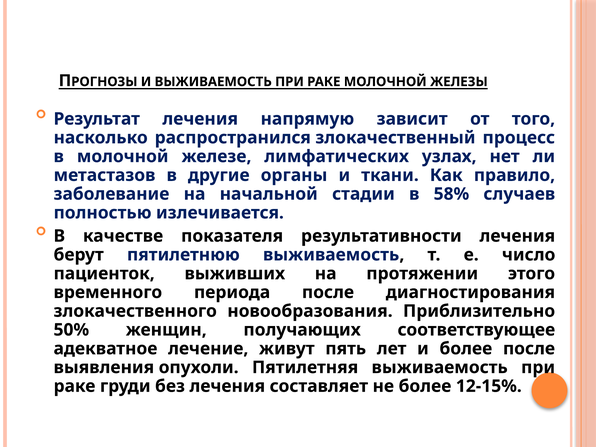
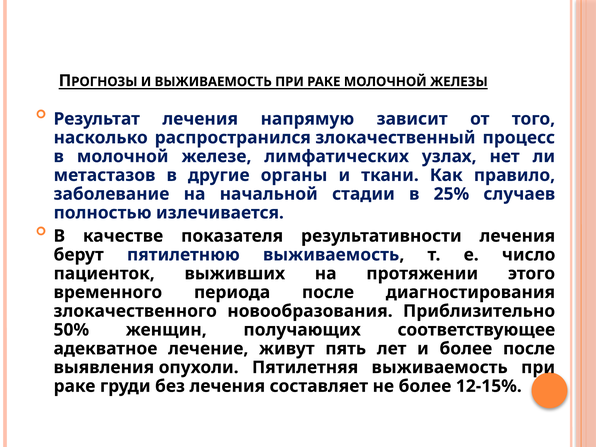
58%: 58% -> 25% (451, 194)
